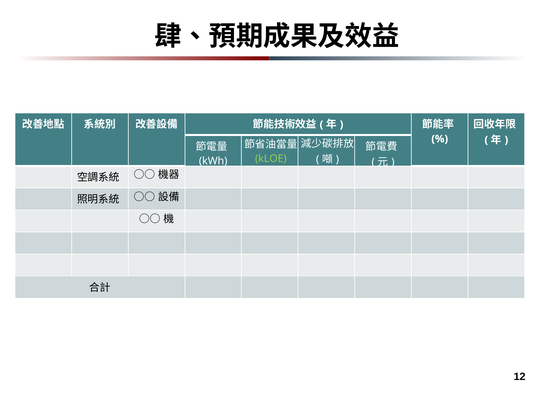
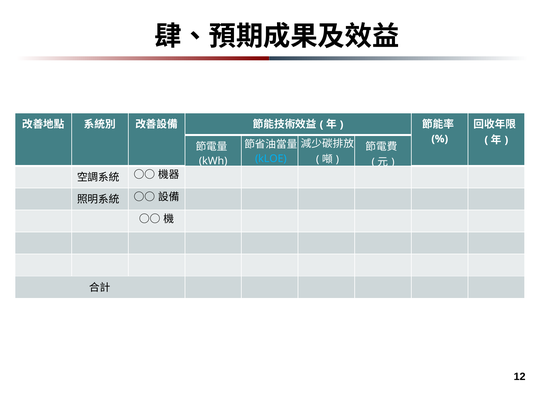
kLOE colour: light green -> light blue (271, 159)
